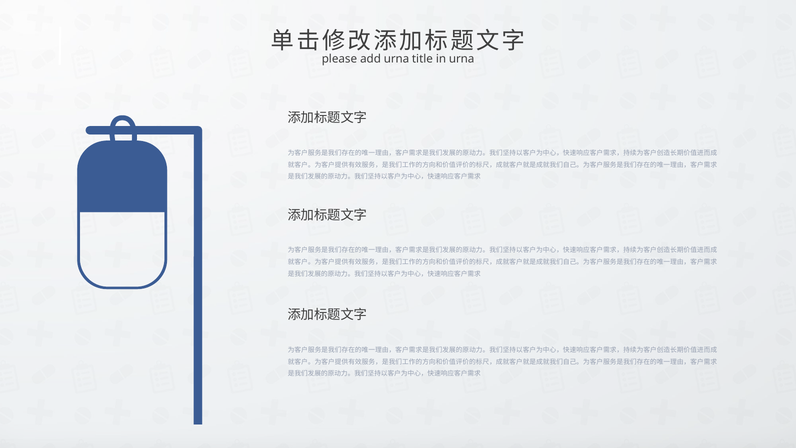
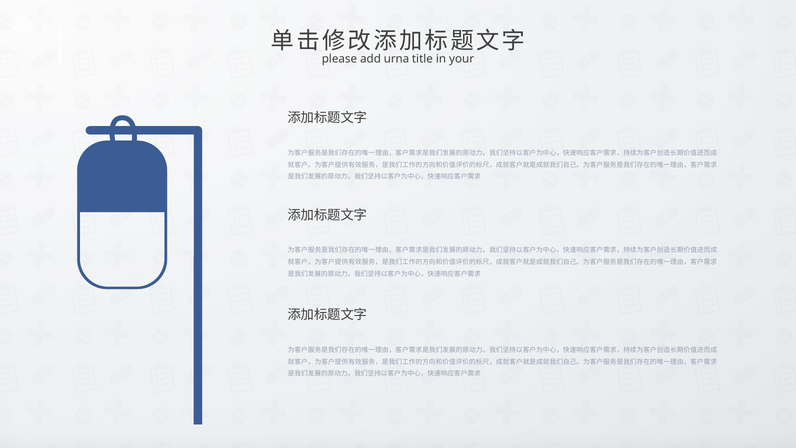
in urna: urna -> your (462, 59)
